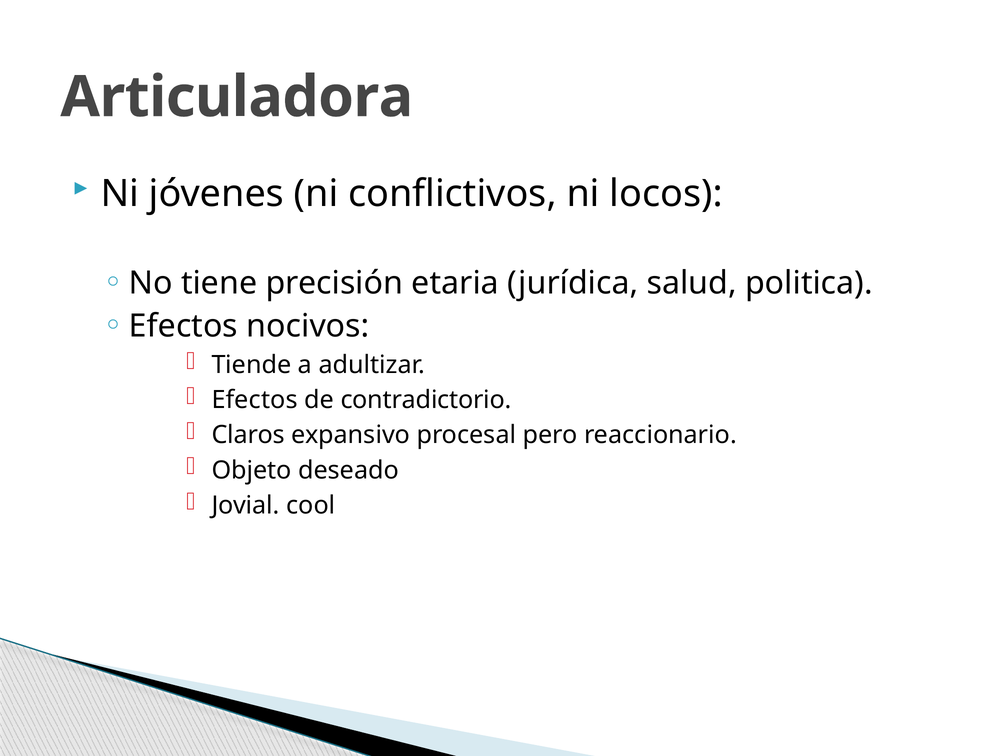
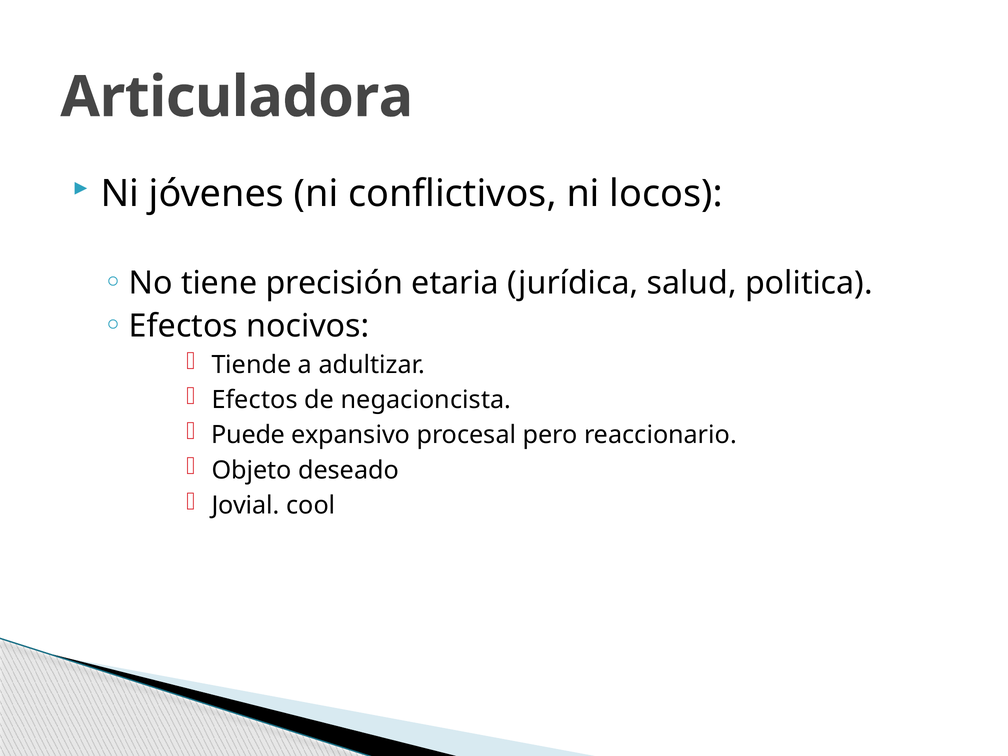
contradictorio: contradictorio -> negacioncista (426, 400)
Claros: Claros -> Puede (248, 435)
